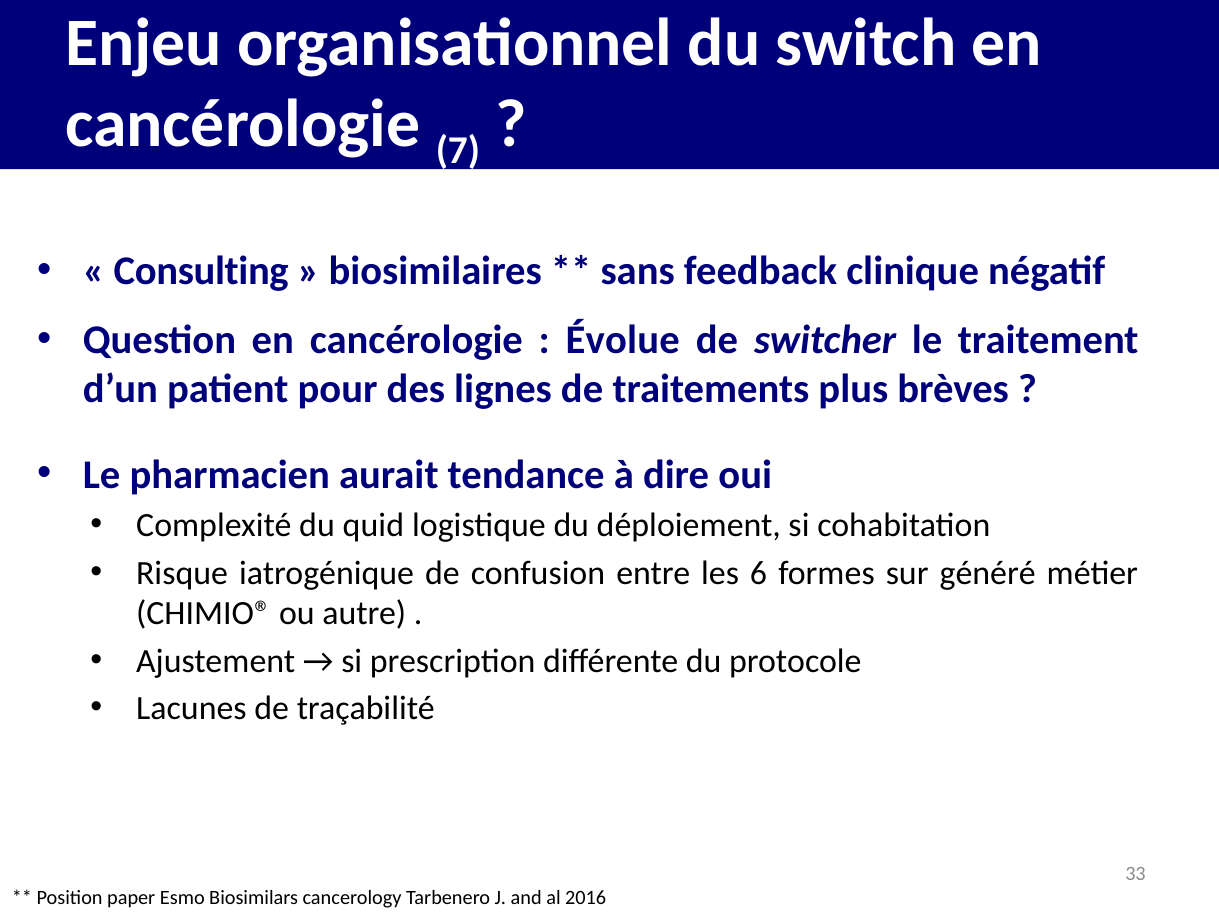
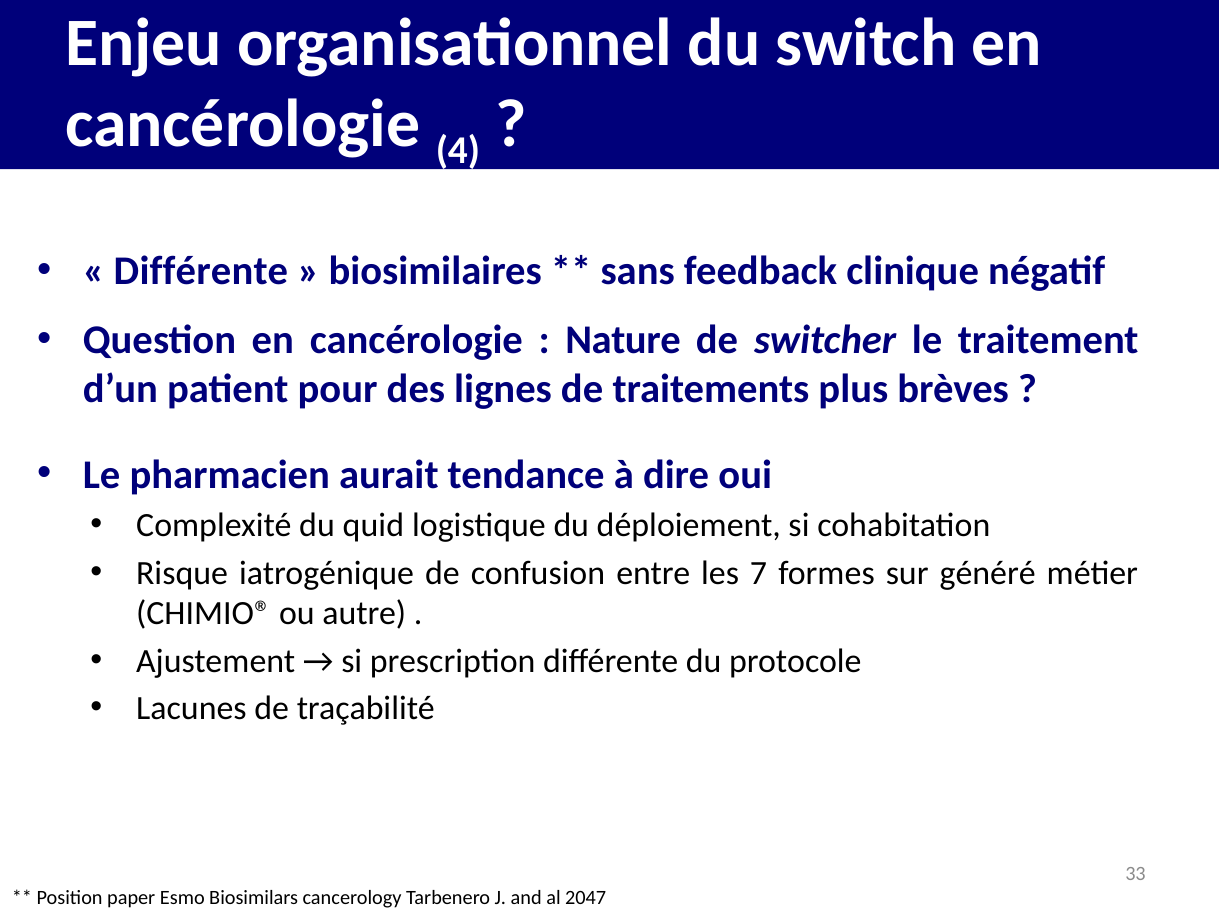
7: 7 -> 4 (458, 151)
Consulting: Consulting -> Différente (201, 271)
Évolue: Évolue -> Nature (623, 340)
6: 6 -> 7 (759, 573)
2016: 2016 -> 2047 (586, 897)
